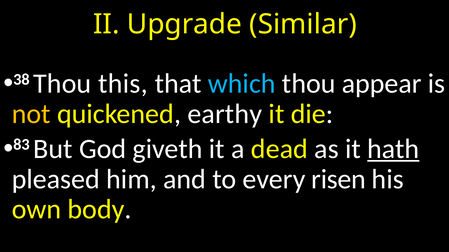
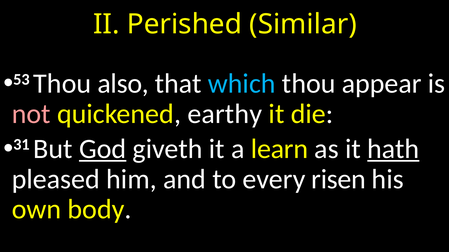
Upgrade: Upgrade -> Perished (184, 24)
38: 38 -> 53 (21, 79)
this: this -> also (123, 84)
not colour: yellow -> pink (31, 114)
83: 83 -> 31 (21, 145)
God underline: none -> present (103, 149)
dead: dead -> learn (280, 149)
